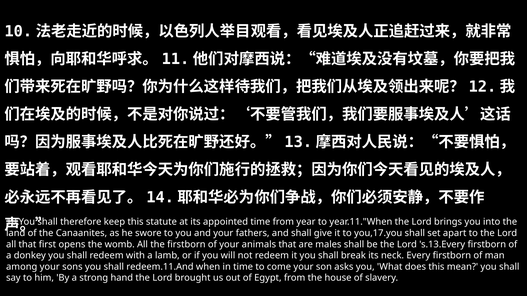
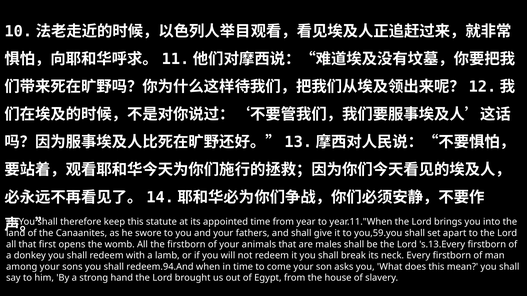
you,17.you: you,17.you -> you,59.you (378, 233)
redeem.11.And: redeem.11.And -> redeem.94.And (160, 267)
